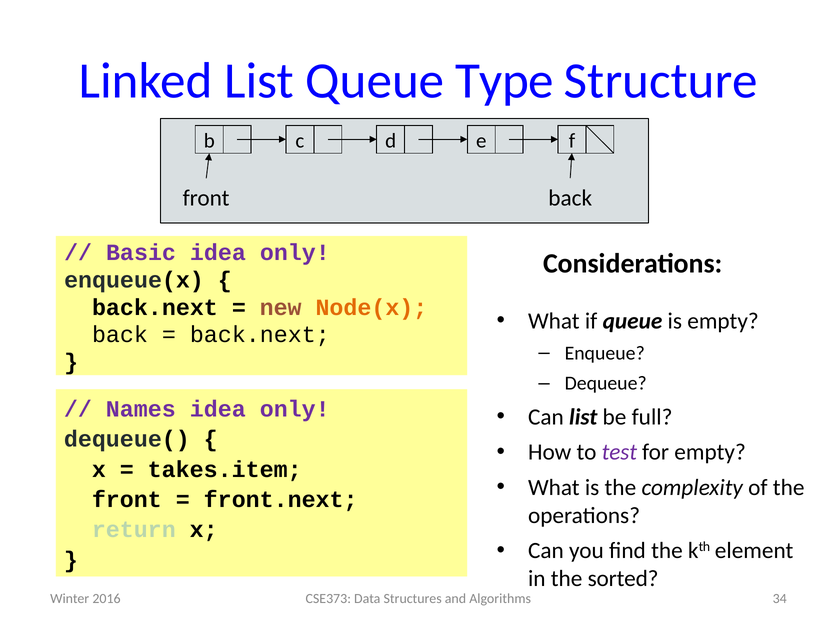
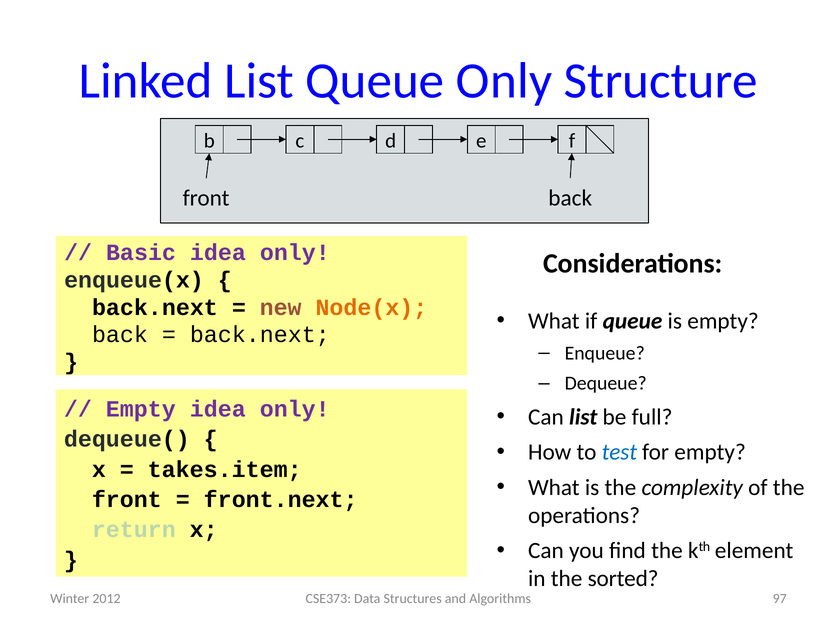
Queue Type: Type -> Only (504, 81)
Names: Names -> Empty (141, 409)
test colour: purple -> blue (619, 453)
34: 34 -> 97 (780, 599)
2016: 2016 -> 2012 (107, 599)
